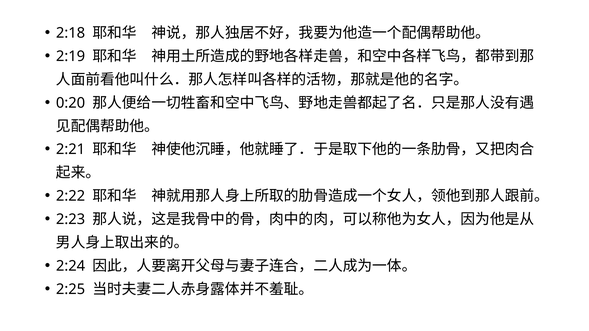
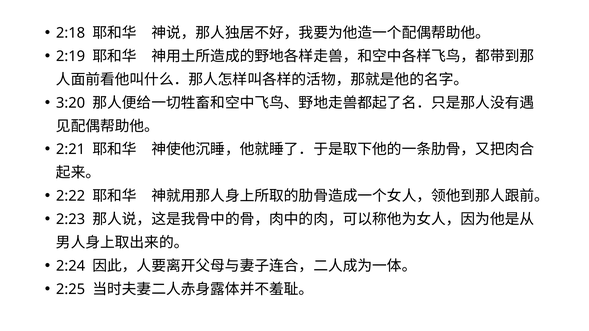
0:20: 0:20 -> 3:20 (71, 103)
